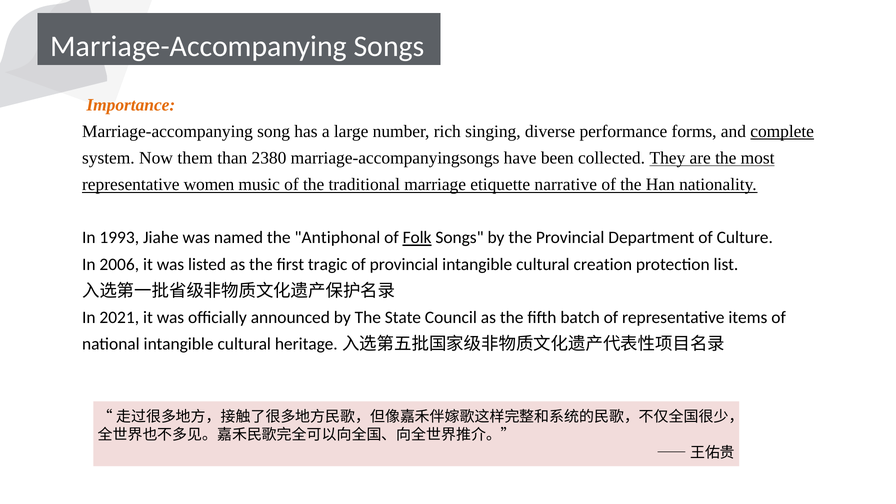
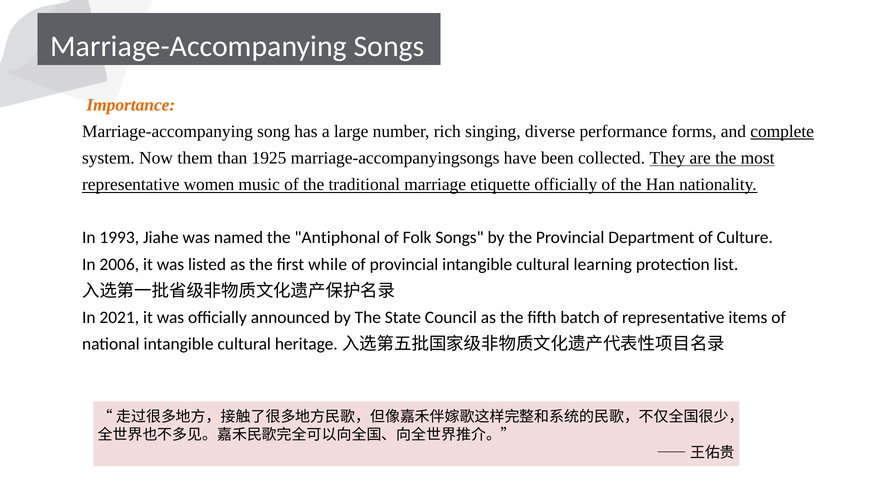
2380: 2380 -> 1925 (269, 158)
etiquette narrative: narrative -> officially (566, 185)
Folk underline: present -> none (417, 238)
tragic: tragic -> while (328, 264)
creation: creation -> learning (603, 264)
